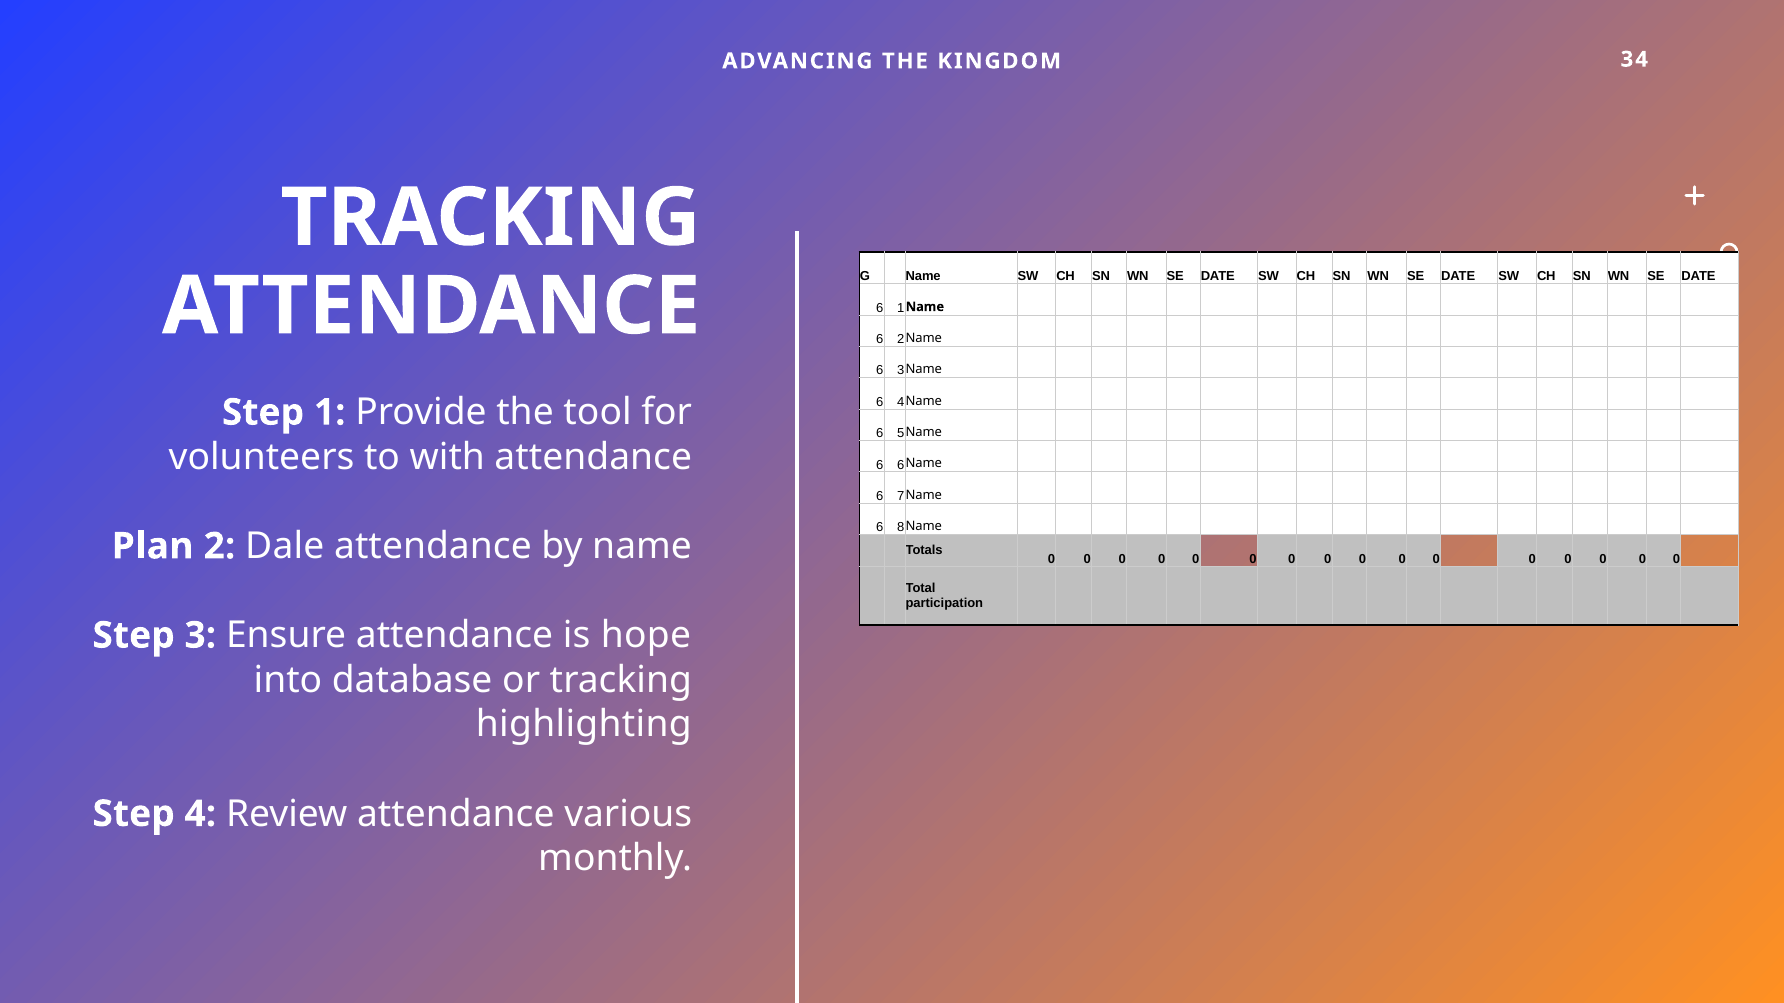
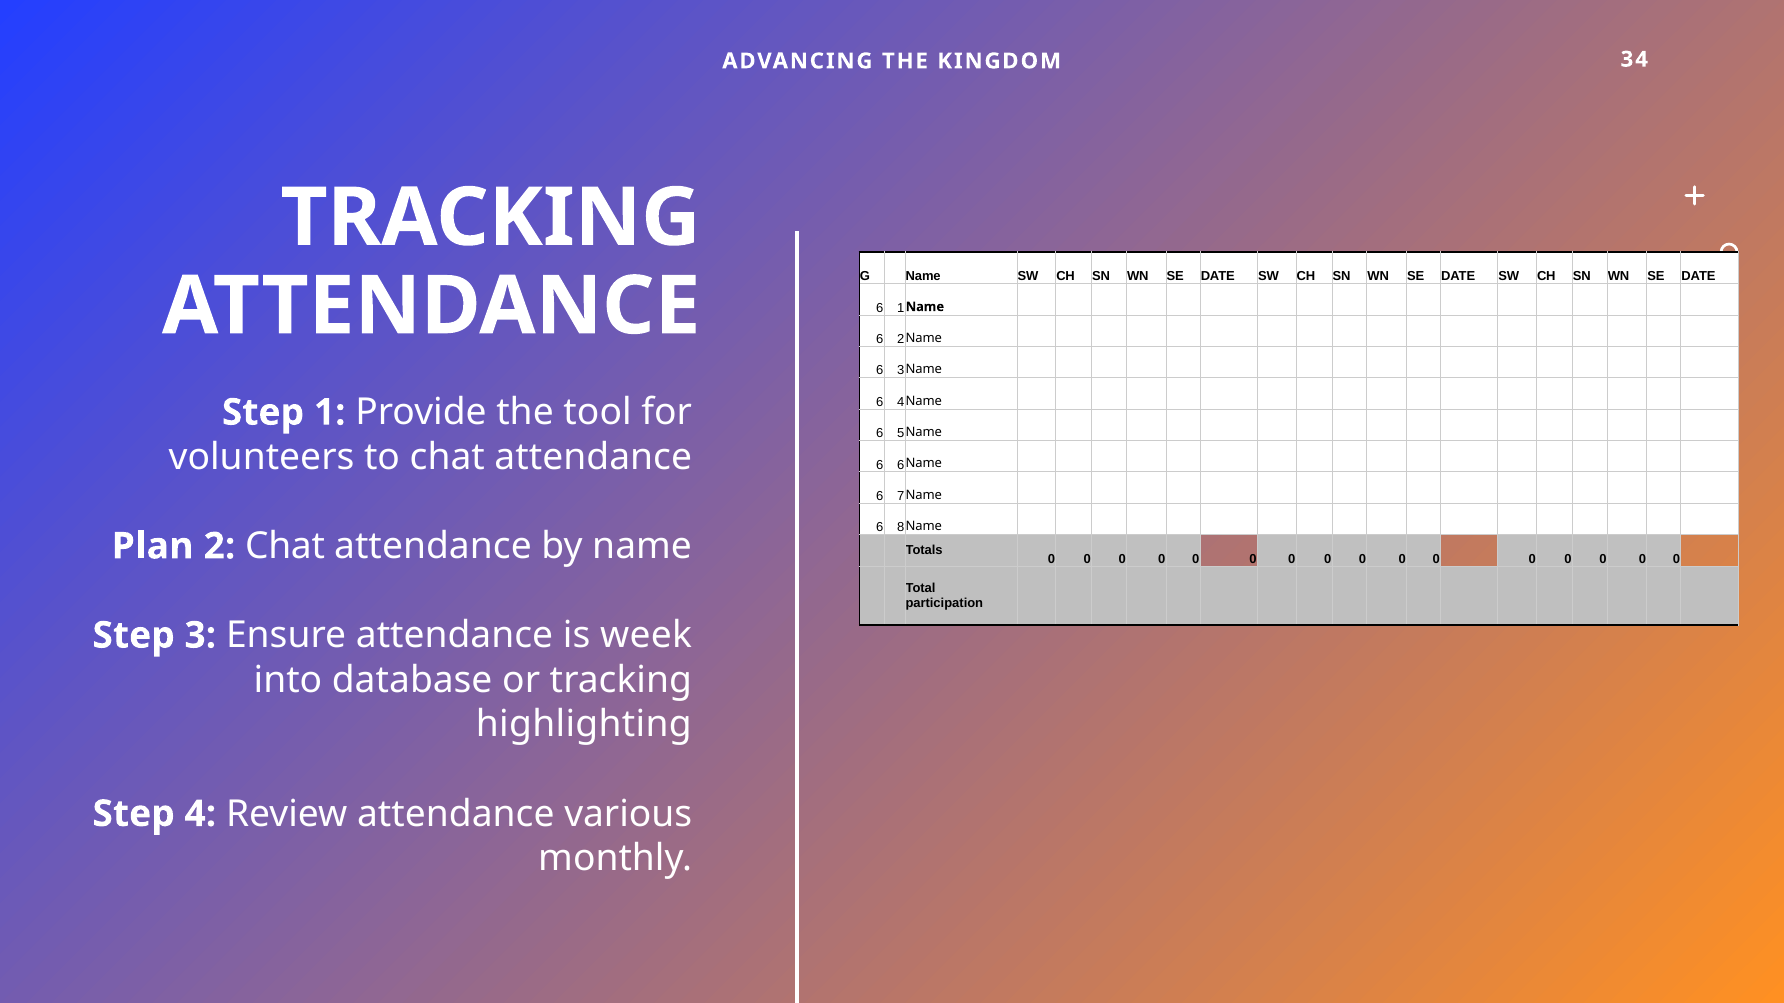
to with: with -> chat (447, 457)
2 Dale: Dale -> Chat (285, 546)
hope: hope -> week (646, 636)
